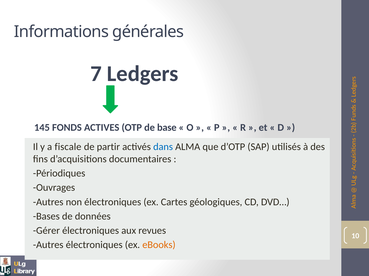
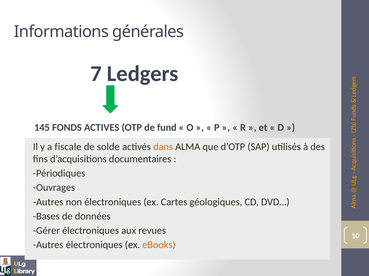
base: base -> fund (167, 128)
partir: partir -> solde (108, 147)
dans colour: blue -> orange (163, 147)
